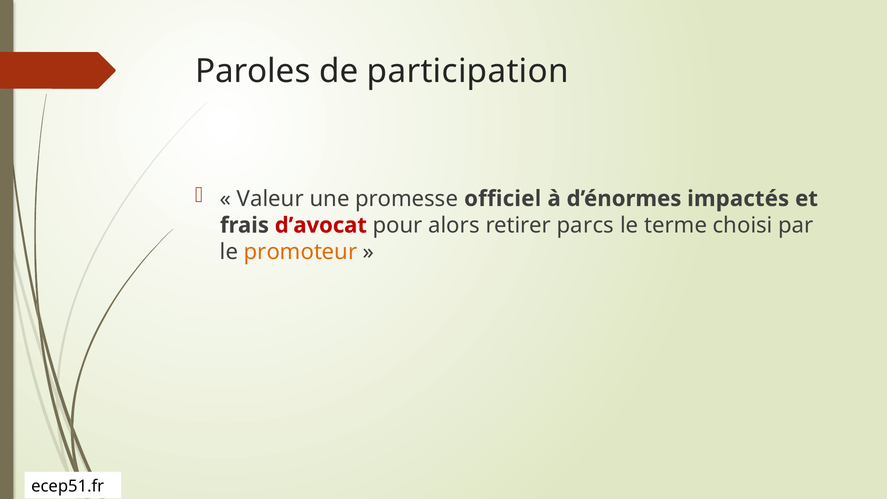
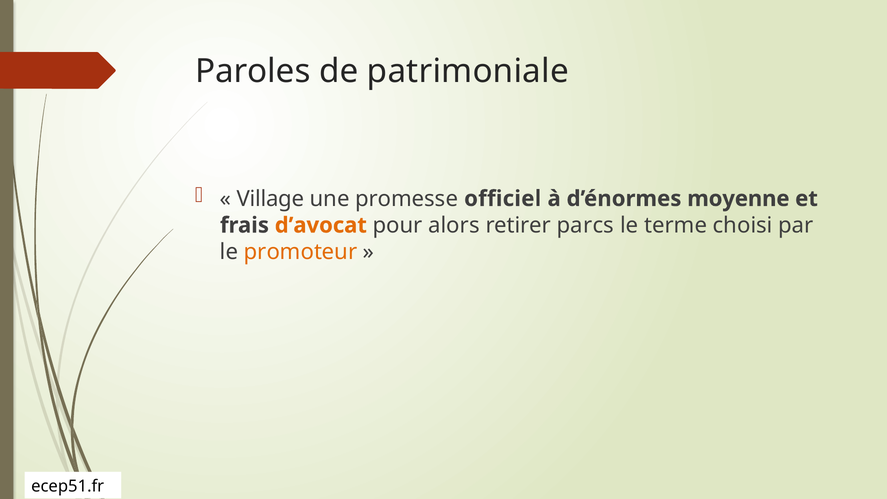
participation: participation -> patrimoniale (468, 71)
Valeur: Valeur -> Village (271, 199)
impactés: impactés -> moyenne (738, 199)
d’avocat colour: red -> orange (321, 225)
